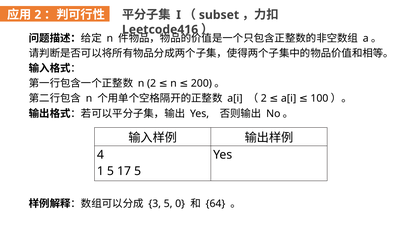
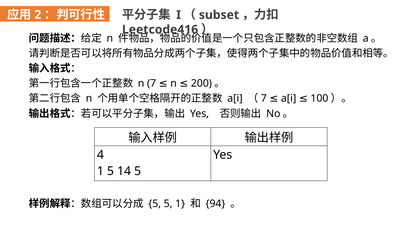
n 2: 2 -> 7 (152, 83)
2: 2 -> 7 (264, 98)
17: 17 -> 14 (124, 171)
3: 3 -> 5 (155, 203)
5 0: 0 -> 1 (180, 203)
64: 64 -> 94 (215, 203)
